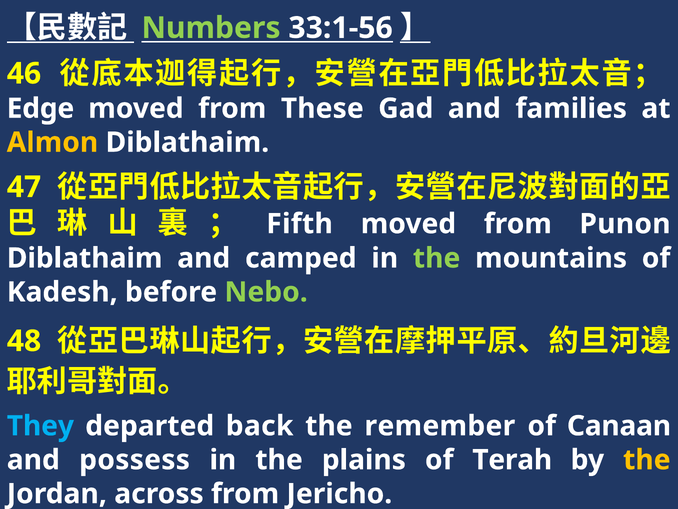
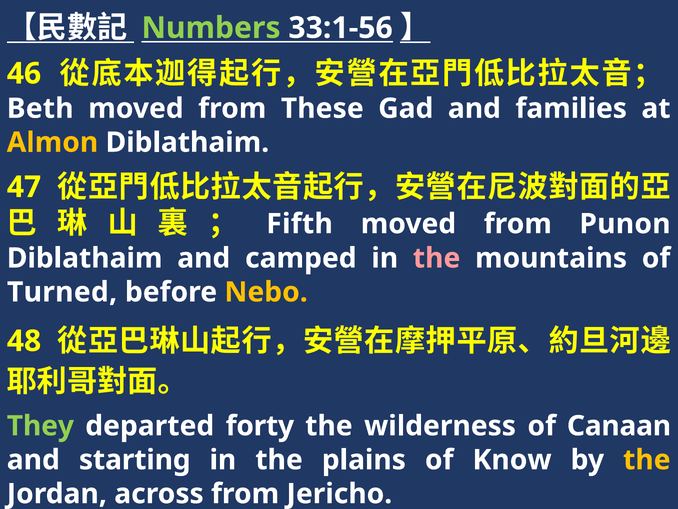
Edge: Edge -> Beth (40, 108)
the colour: light green -> pink (437, 258)
Kadesh: Kadesh -> Turned (62, 292)
Nebo colour: light green -> yellow (266, 292)
They colour: light blue -> light green (40, 426)
back: back -> forty (260, 426)
remember: remember -> wilderness (440, 426)
possess: possess -> starting (135, 459)
Terah: Terah -> Know (512, 459)
